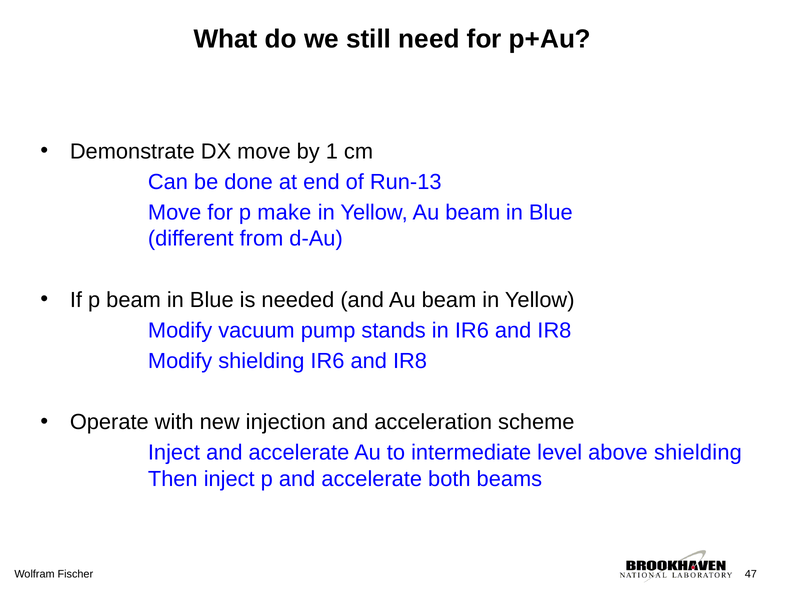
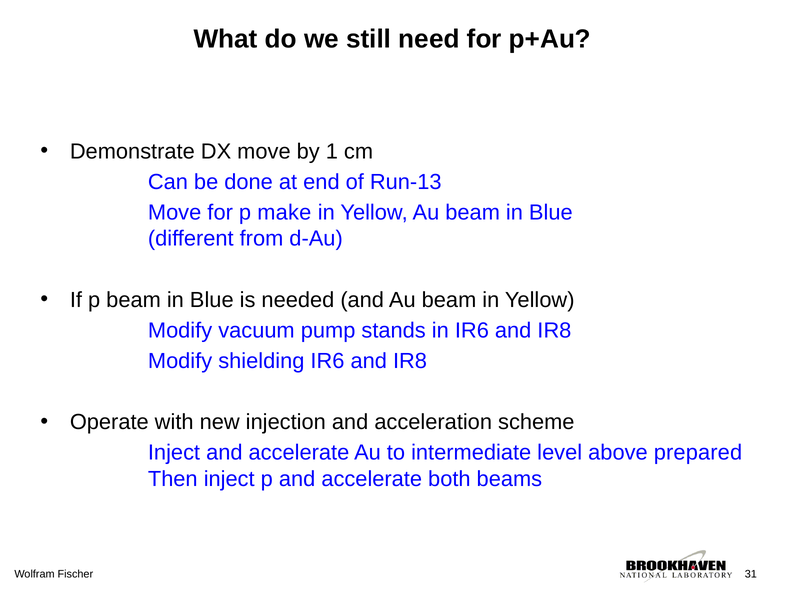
above shielding: shielding -> prepared (698, 452)
47: 47 -> 31 (751, 574)
